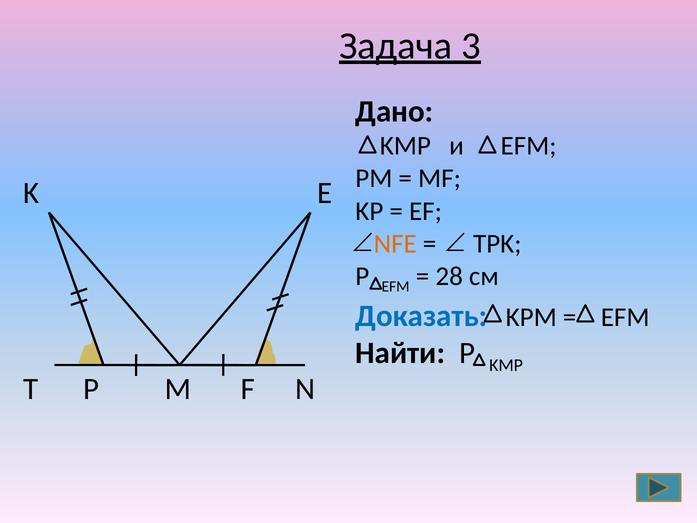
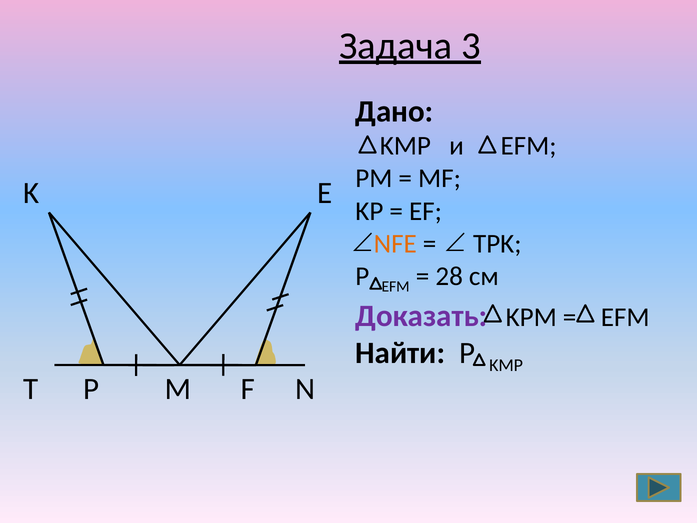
Доказать colour: blue -> purple (421, 316)
